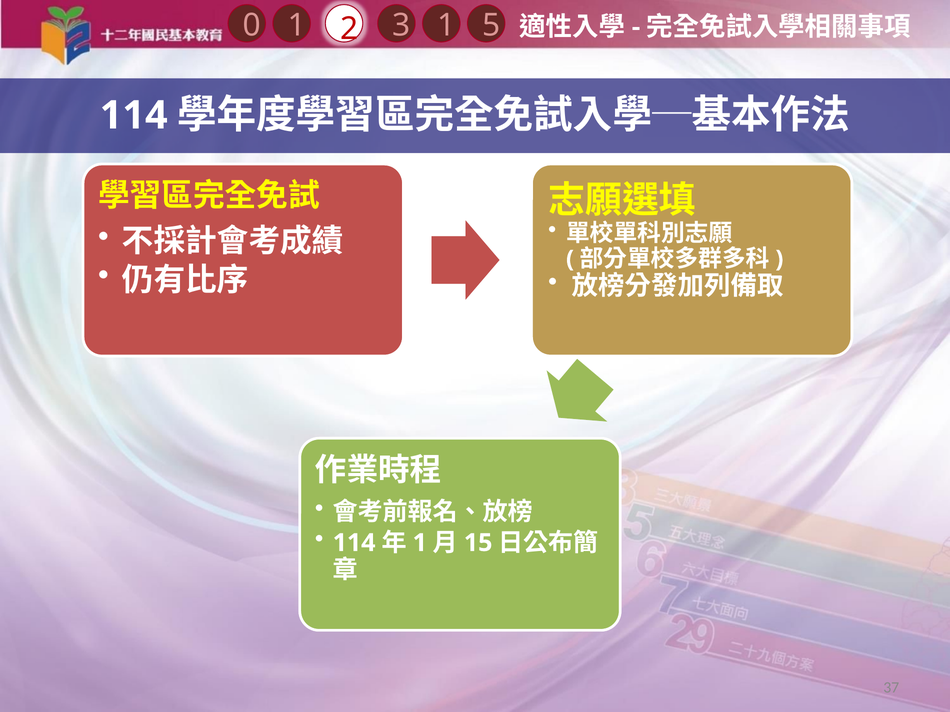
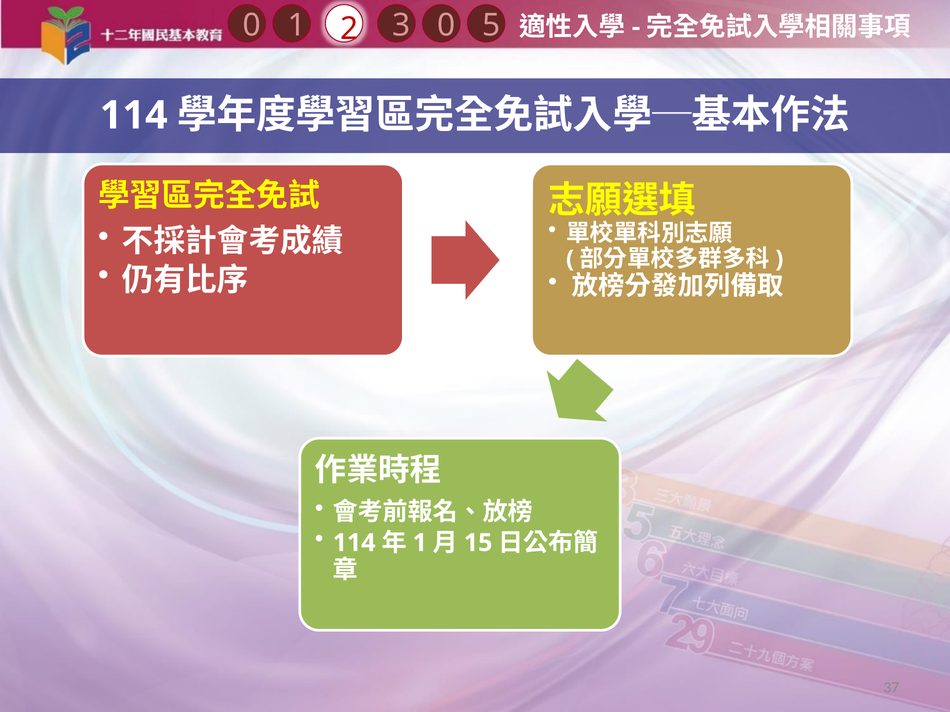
1 1: 1 -> 0 (446, 25)
